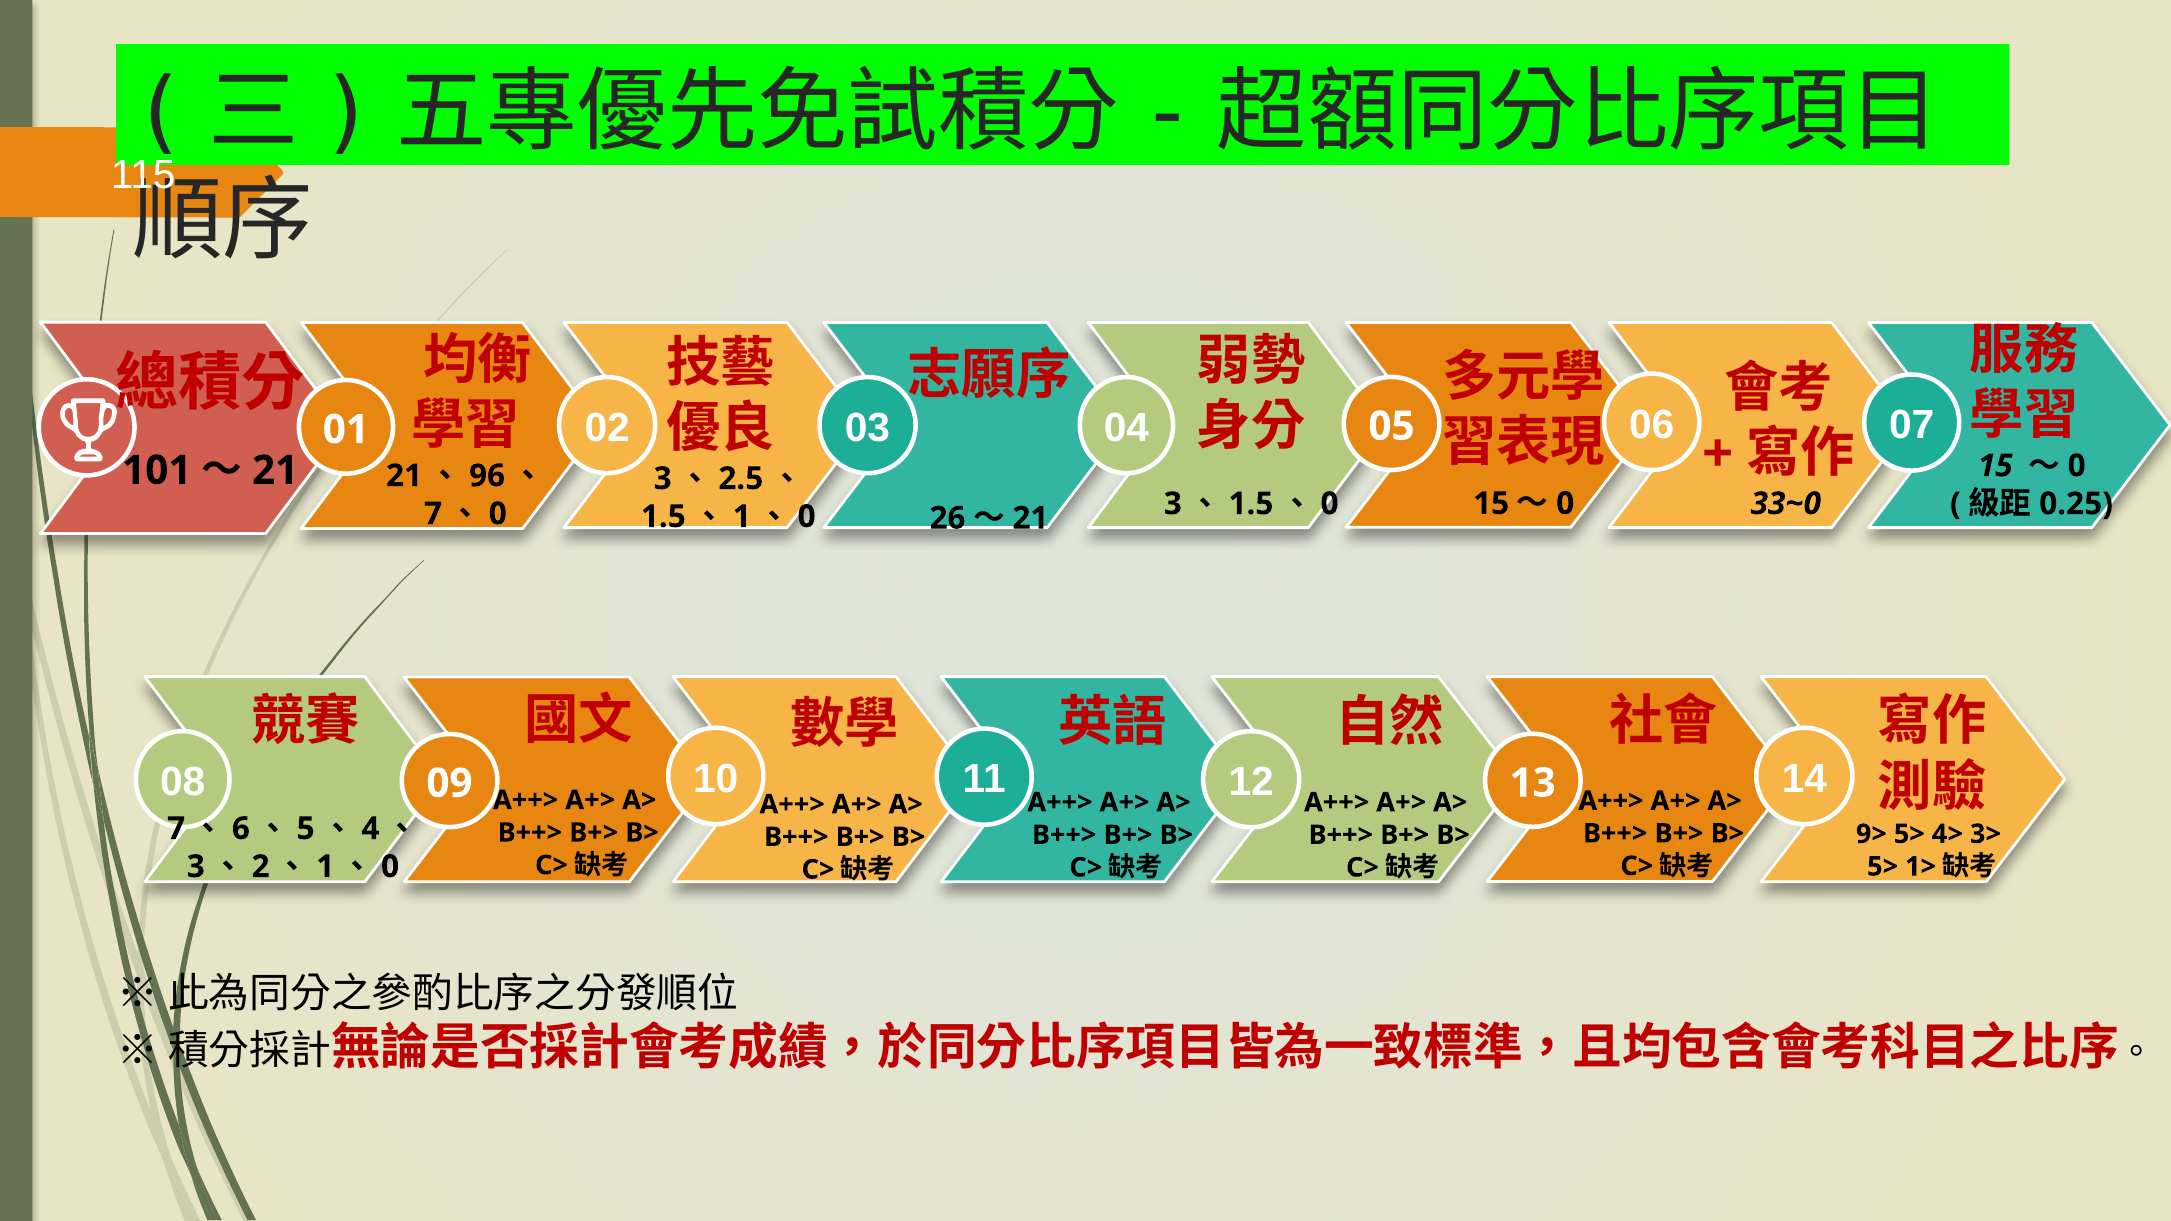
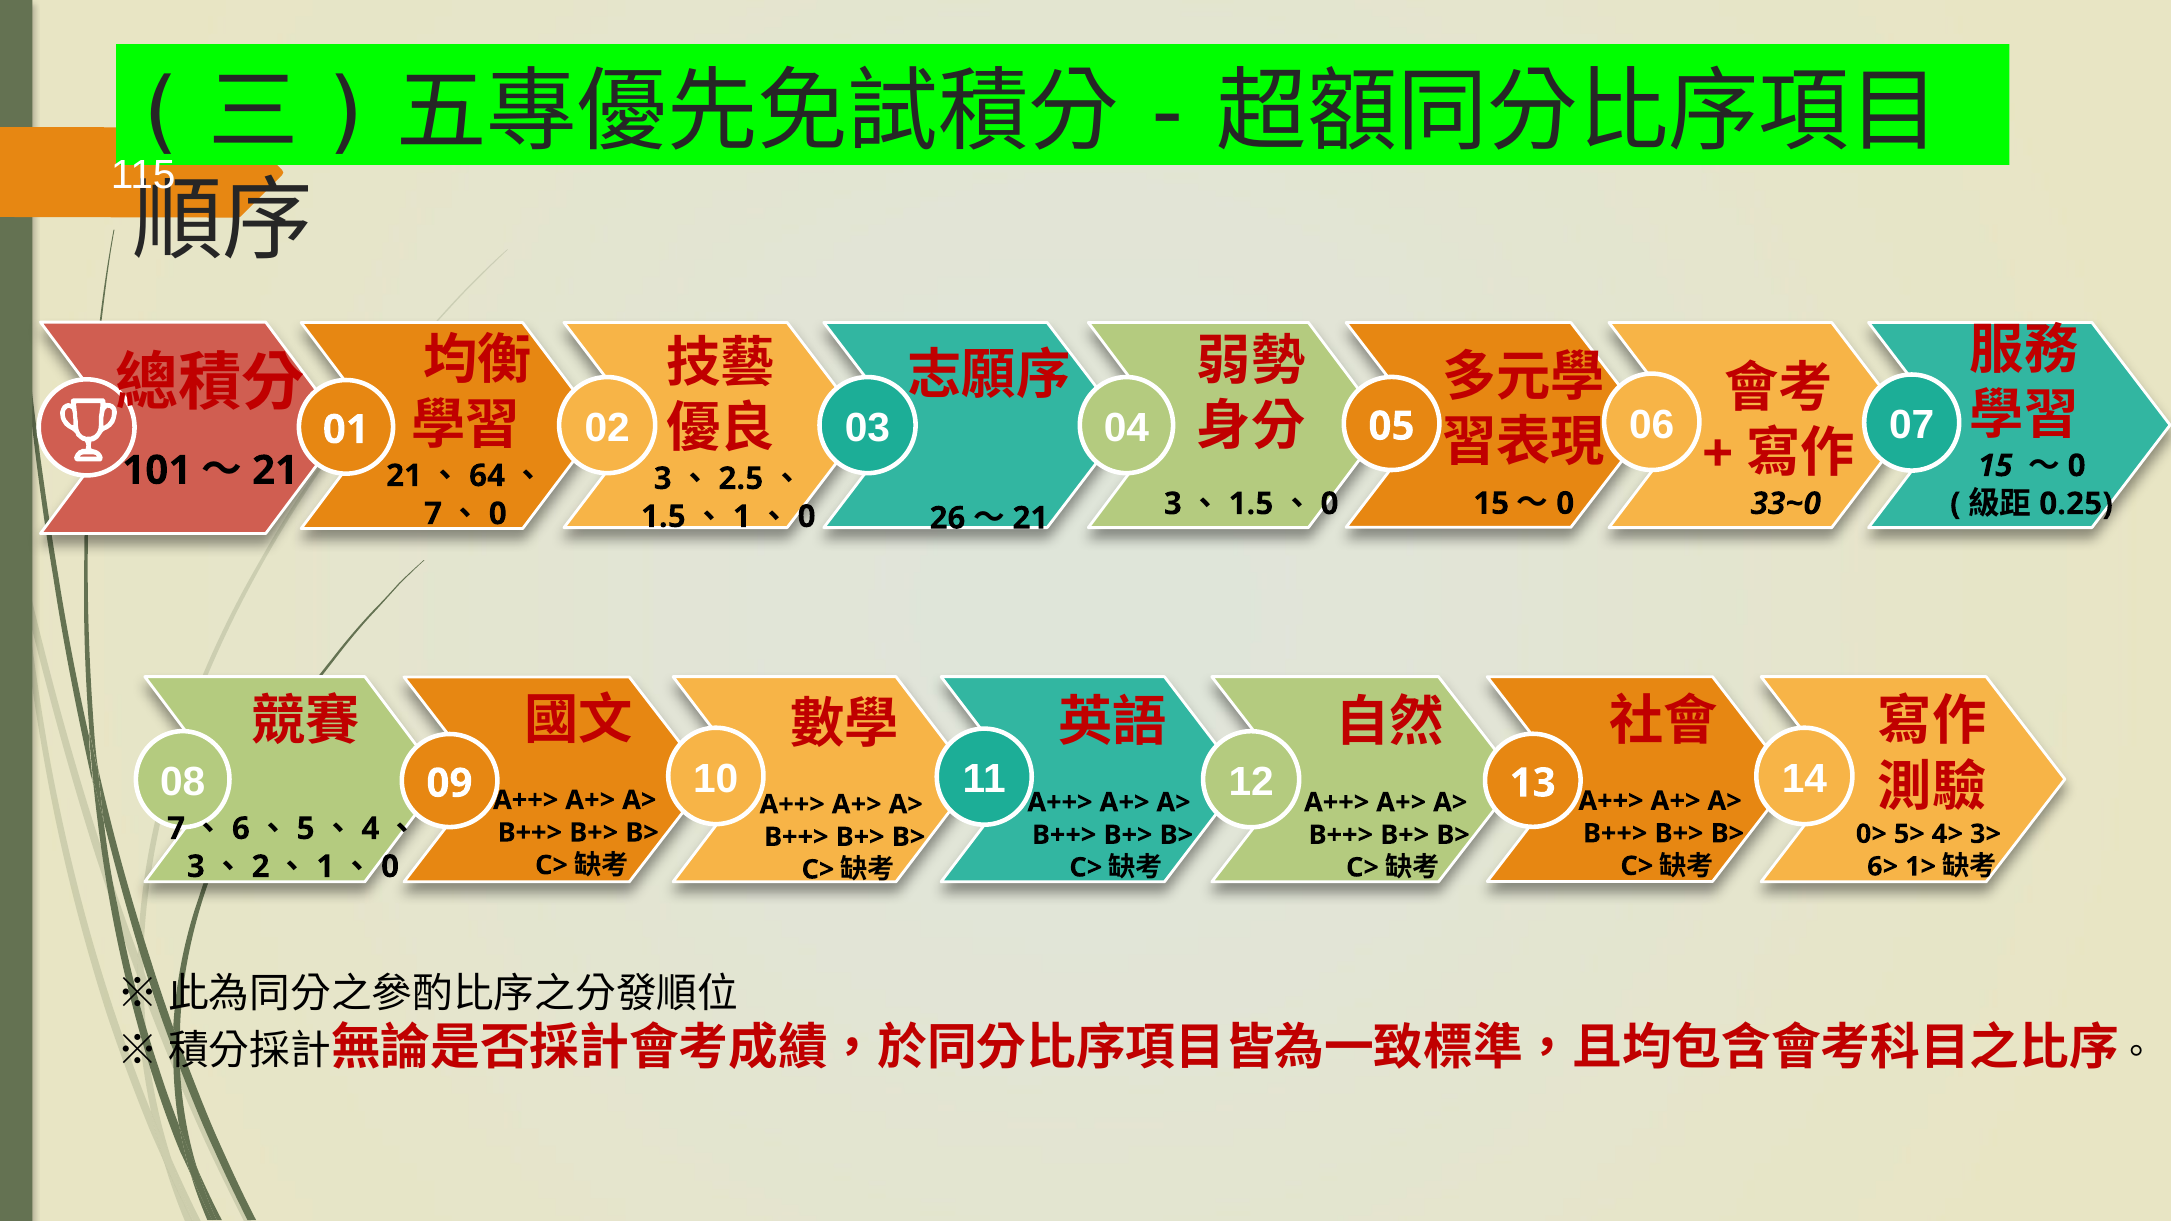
96: 96 -> 64 (487, 476)
9>: 9> -> 0> (1871, 834)
5>: 5> -> 6> (1883, 867)
